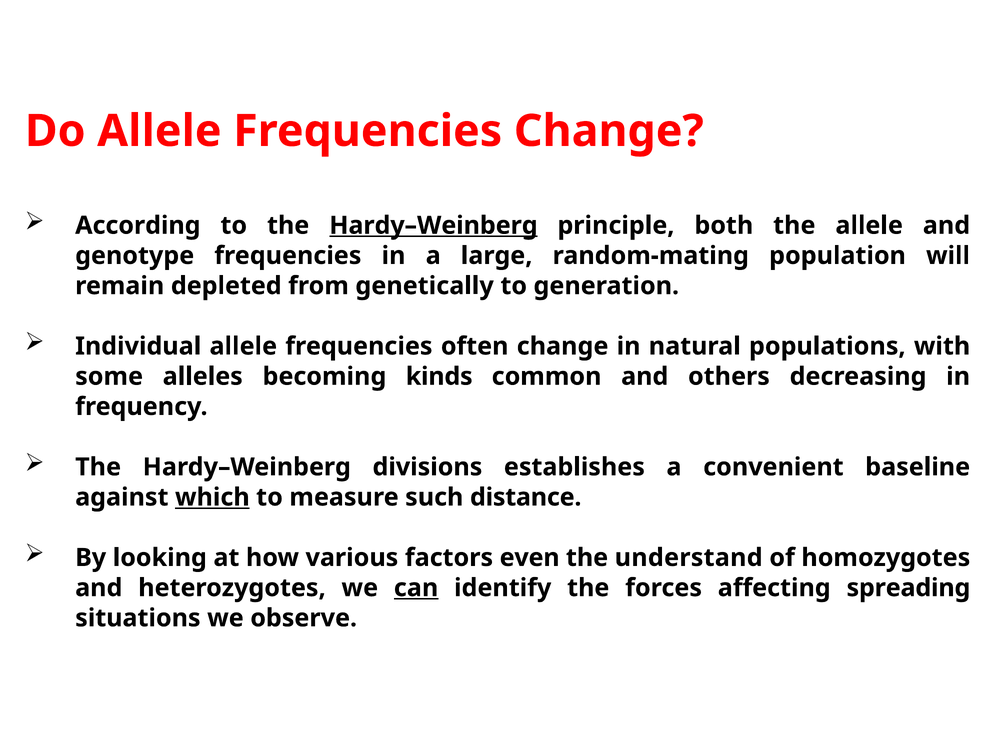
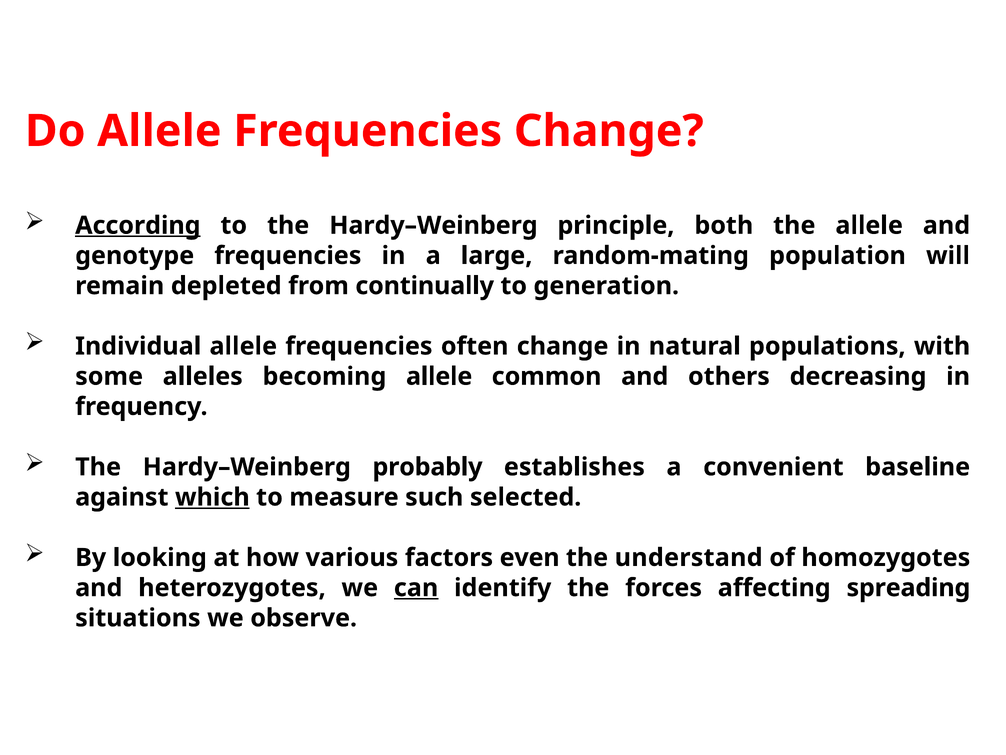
According underline: none -> present (138, 225)
Hardy–Weinberg underline: present -> none (433, 225)
genetically: genetically -> continually (425, 286)
becoming kinds: kinds -> allele (439, 376)
divisions: divisions -> probably (428, 467)
distance: distance -> selected (526, 497)
